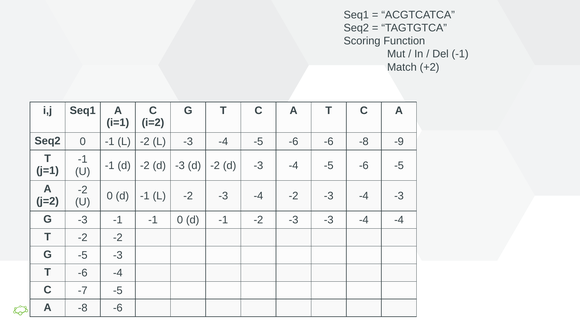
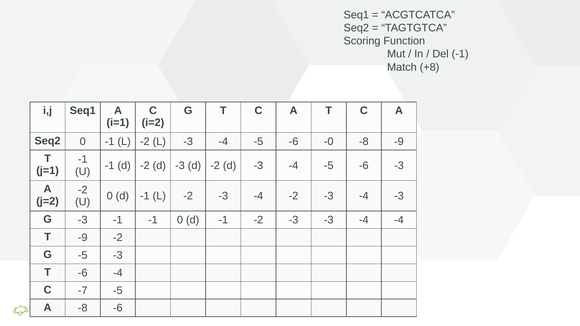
+2: +2 -> +8 (430, 67)
-6 -6: -6 -> -0 (329, 142)
-6 -5: -5 -> -3 (399, 166)
T -2: -2 -> -9 (83, 238)
